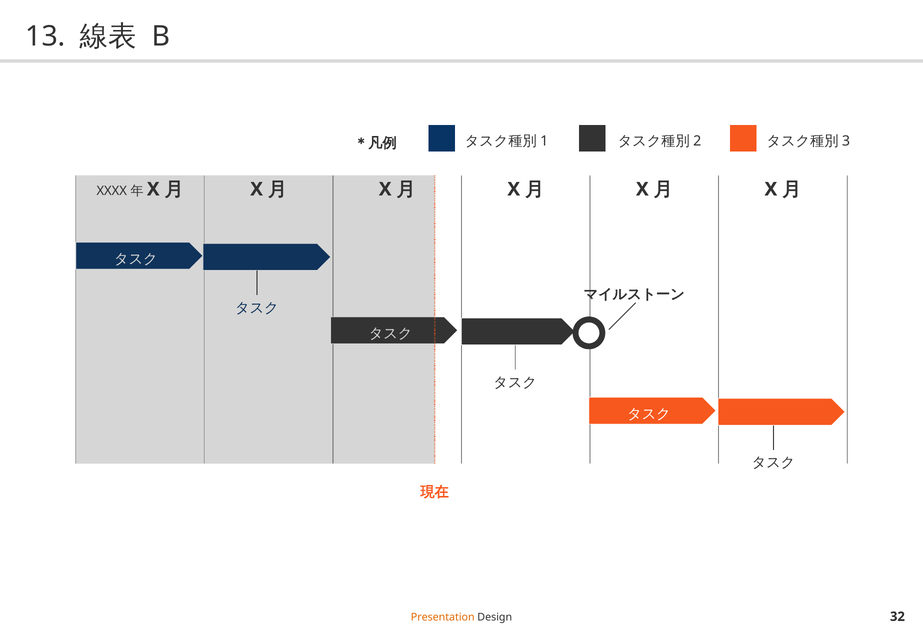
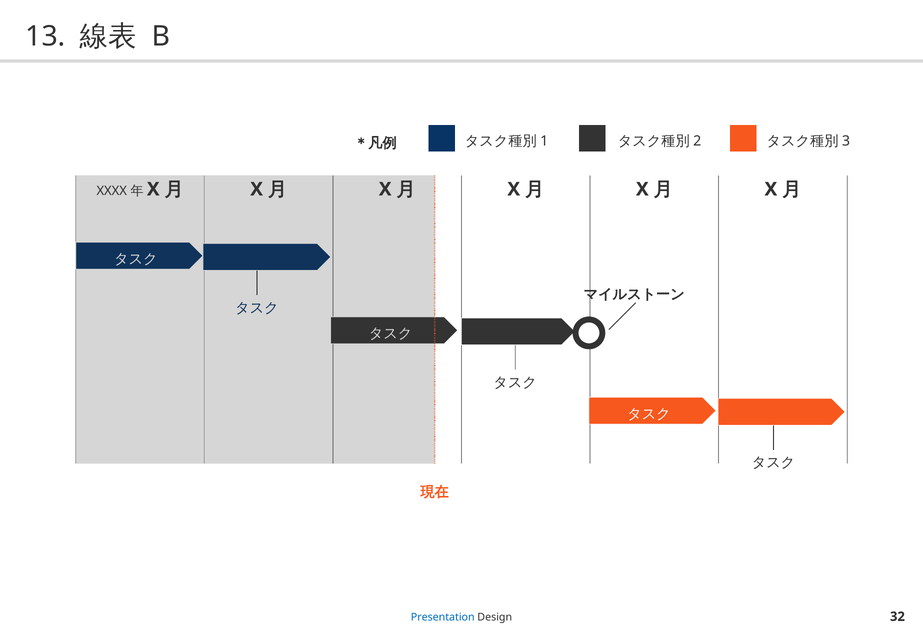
Presentation colour: orange -> blue (443, 617)
